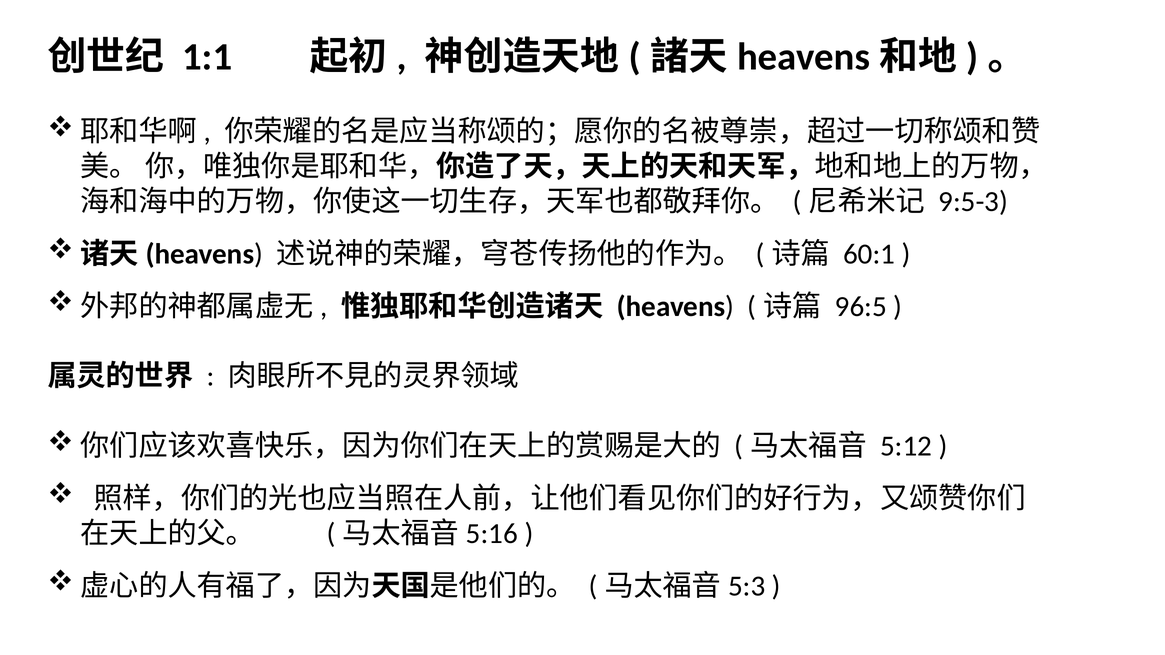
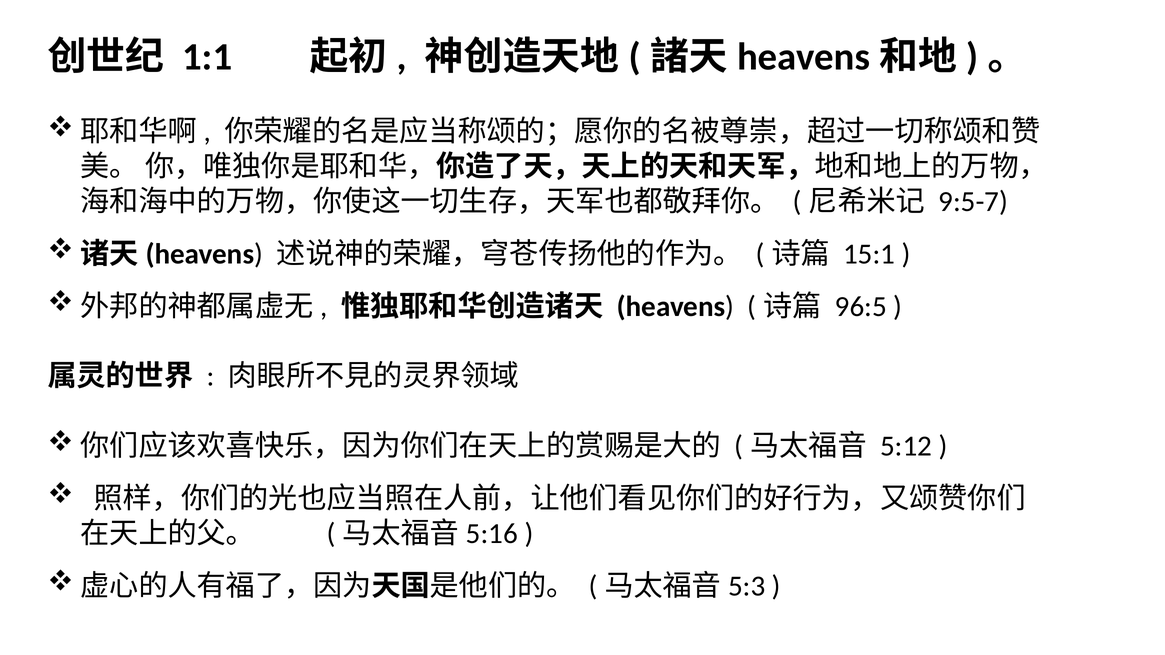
9:5-3: 9:5-3 -> 9:5-7 (973, 202)
60:1: 60:1 -> 15:1 (869, 254)
